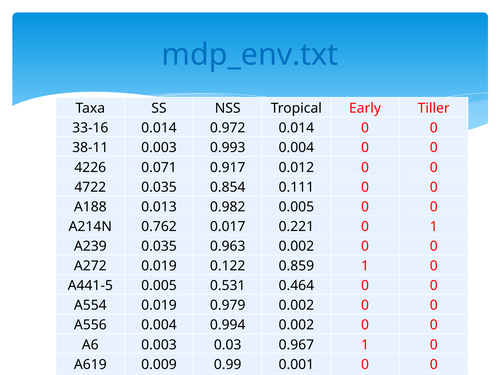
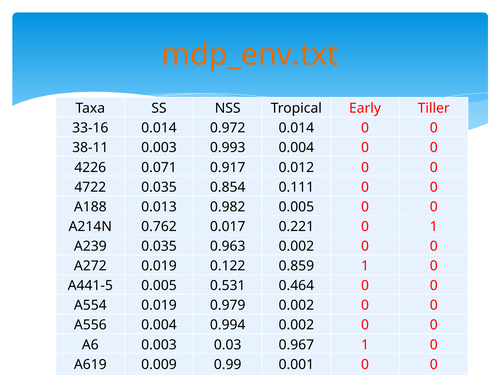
mdp_env.txt colour: blue -> orange (250, 55)
